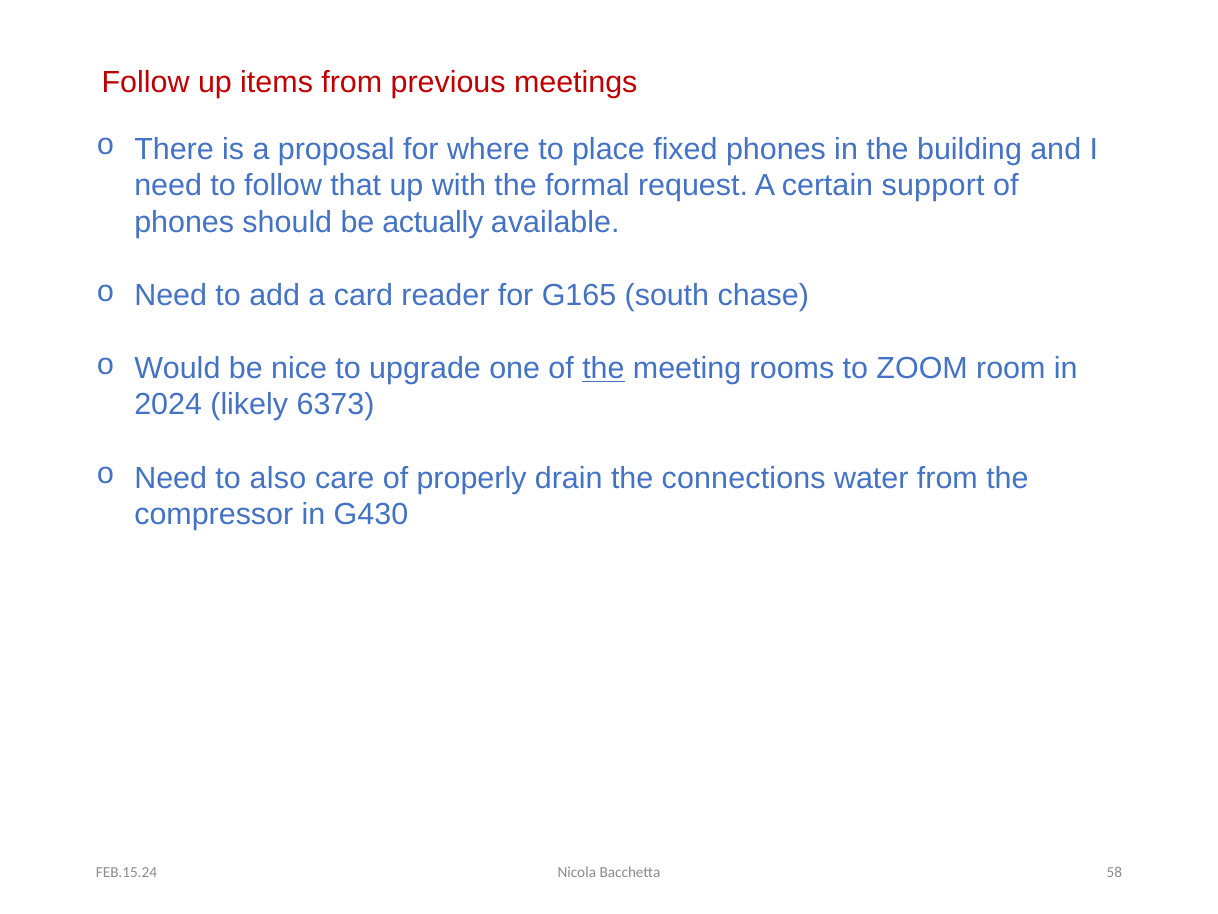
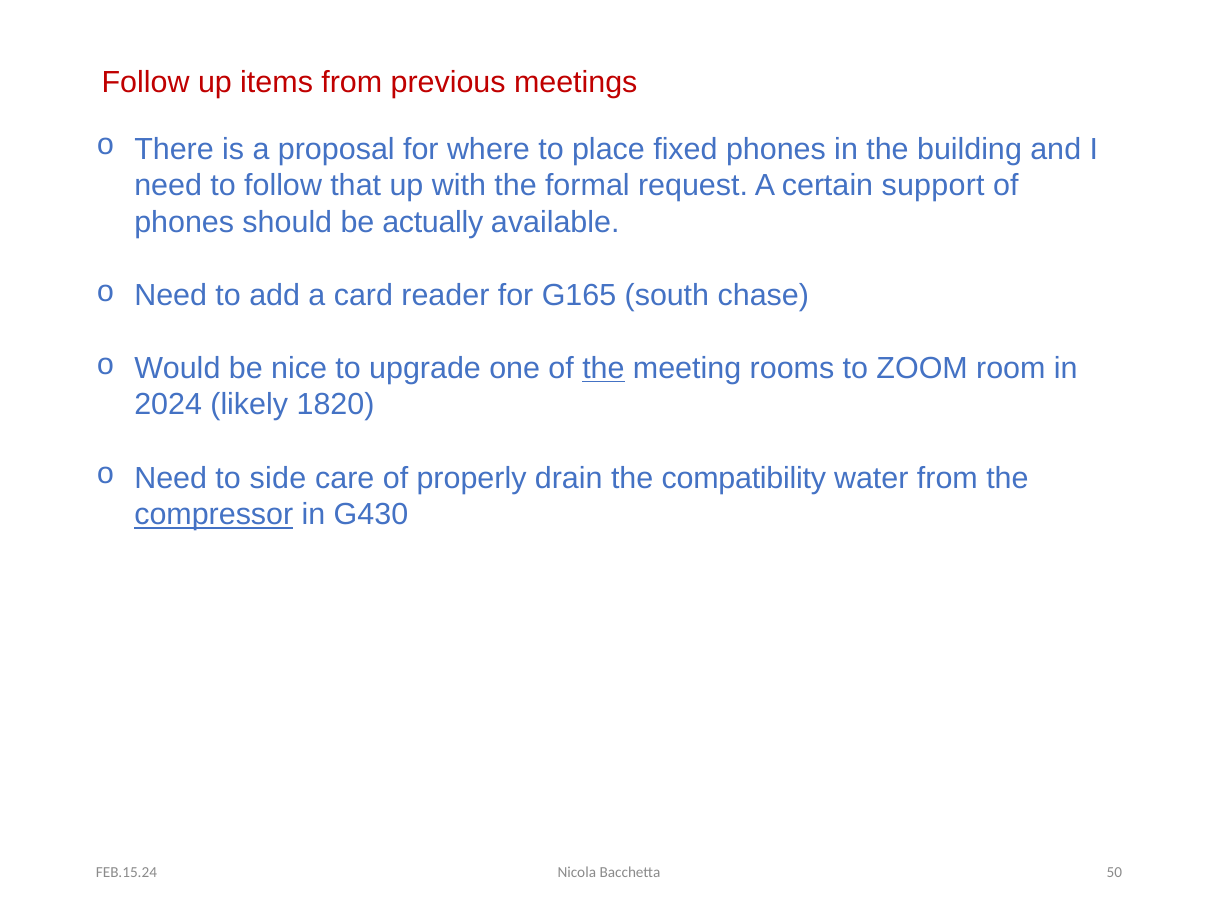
6373: 6373 -> 1820 (336, 405)
also: also -> side (278, 478)
connections: connections -> compatibility (744, 478)
compressor underline: none -> present (214, 514)
58: 58 -> 50 (1114, 872)
